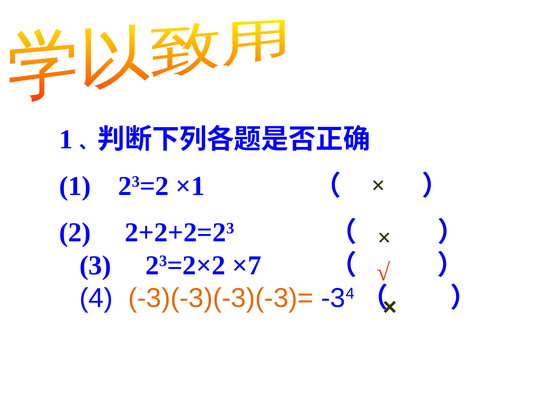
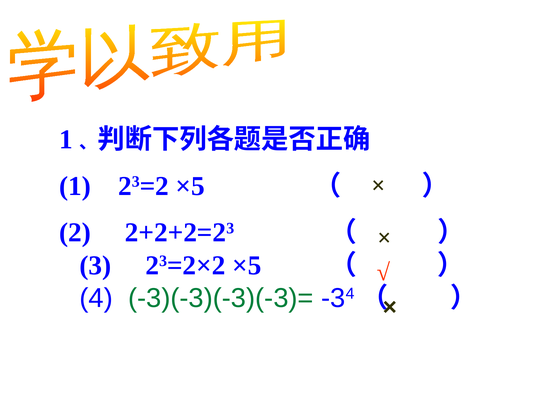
23=2 ×1: ×1 -> ×5 (190, 186)
23=2×2 ×7: ×7 -> ×5 (247, 265)
-3)(-3)(-3)(-3)= colour: orange -> green (221, 298)
